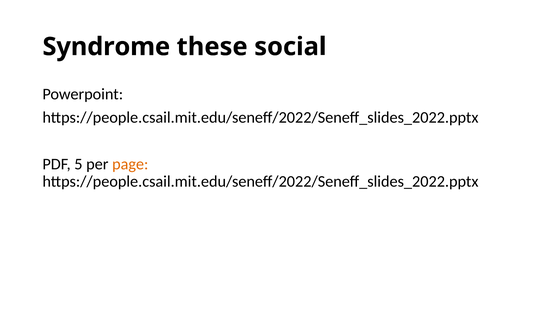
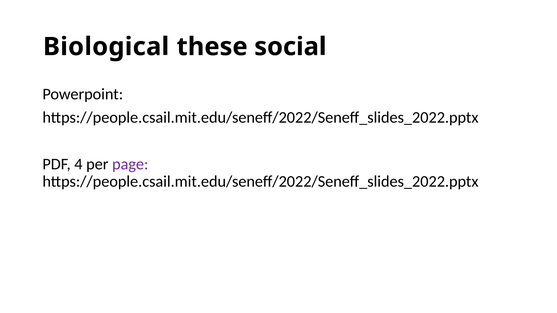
Syndrome: Syndrome -> Biological (106, 47)
5: 5 -> 4 (78, 164)
page colour: orange -> purple (130, 164)
